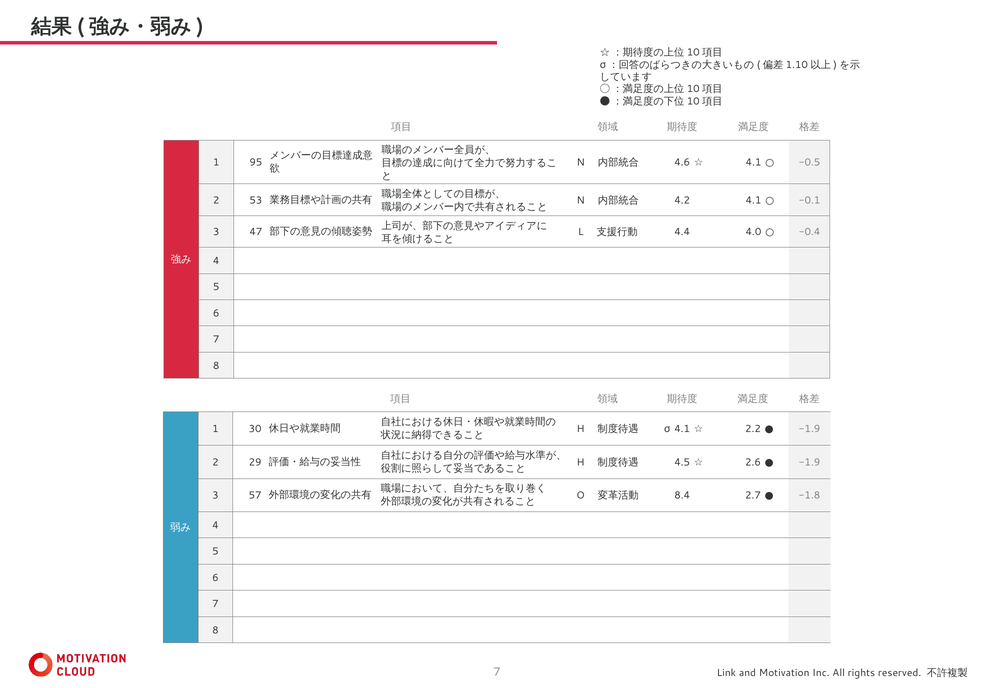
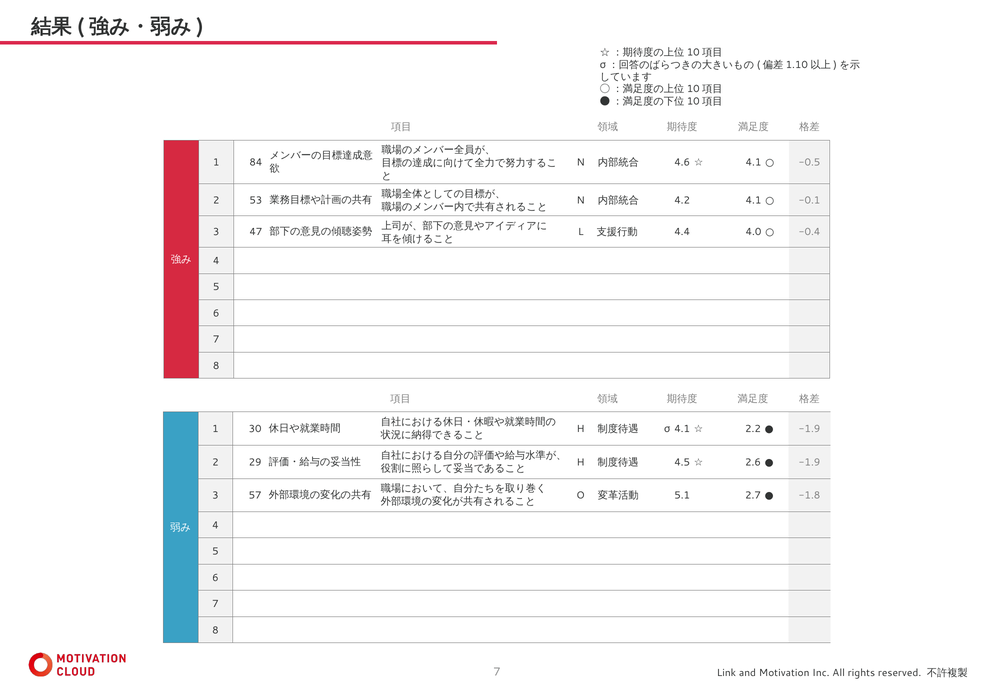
95: 95 -> 84 (256, 162)
8.4: 8.4 -> 5.1 (682, 496)
